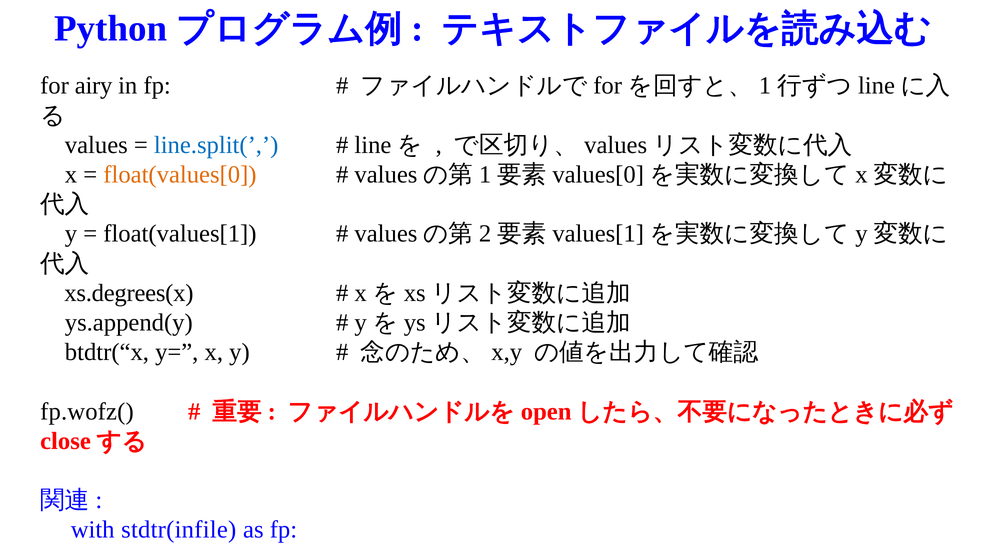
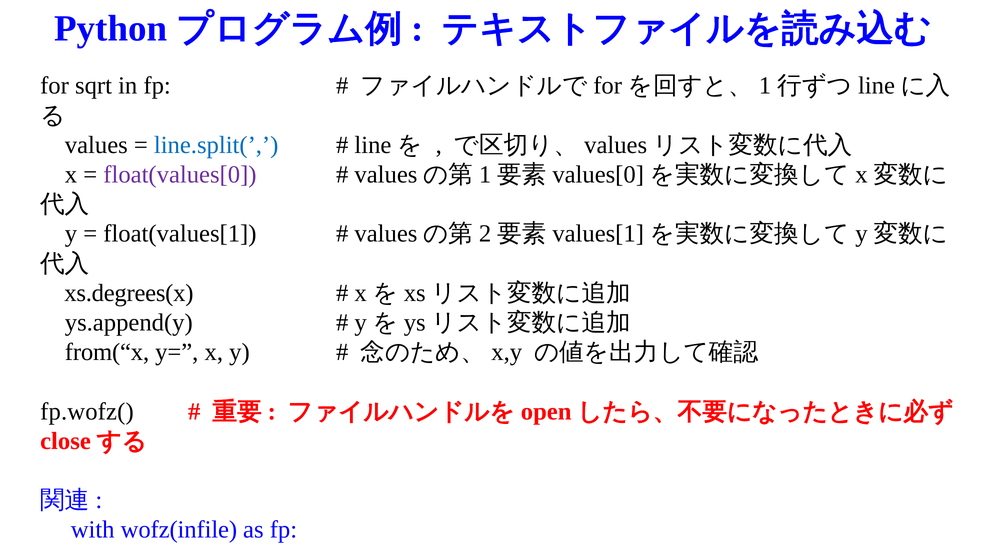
airy: airy -> sqrt (94, 86)
float(values[0 colour: orange -> purple (180, 175)
btdtr(“x: btdtr(“x -> from(“x (107, 352)
stdtr(infile: stdtr(infile -> wofz(infile (179, 529)
